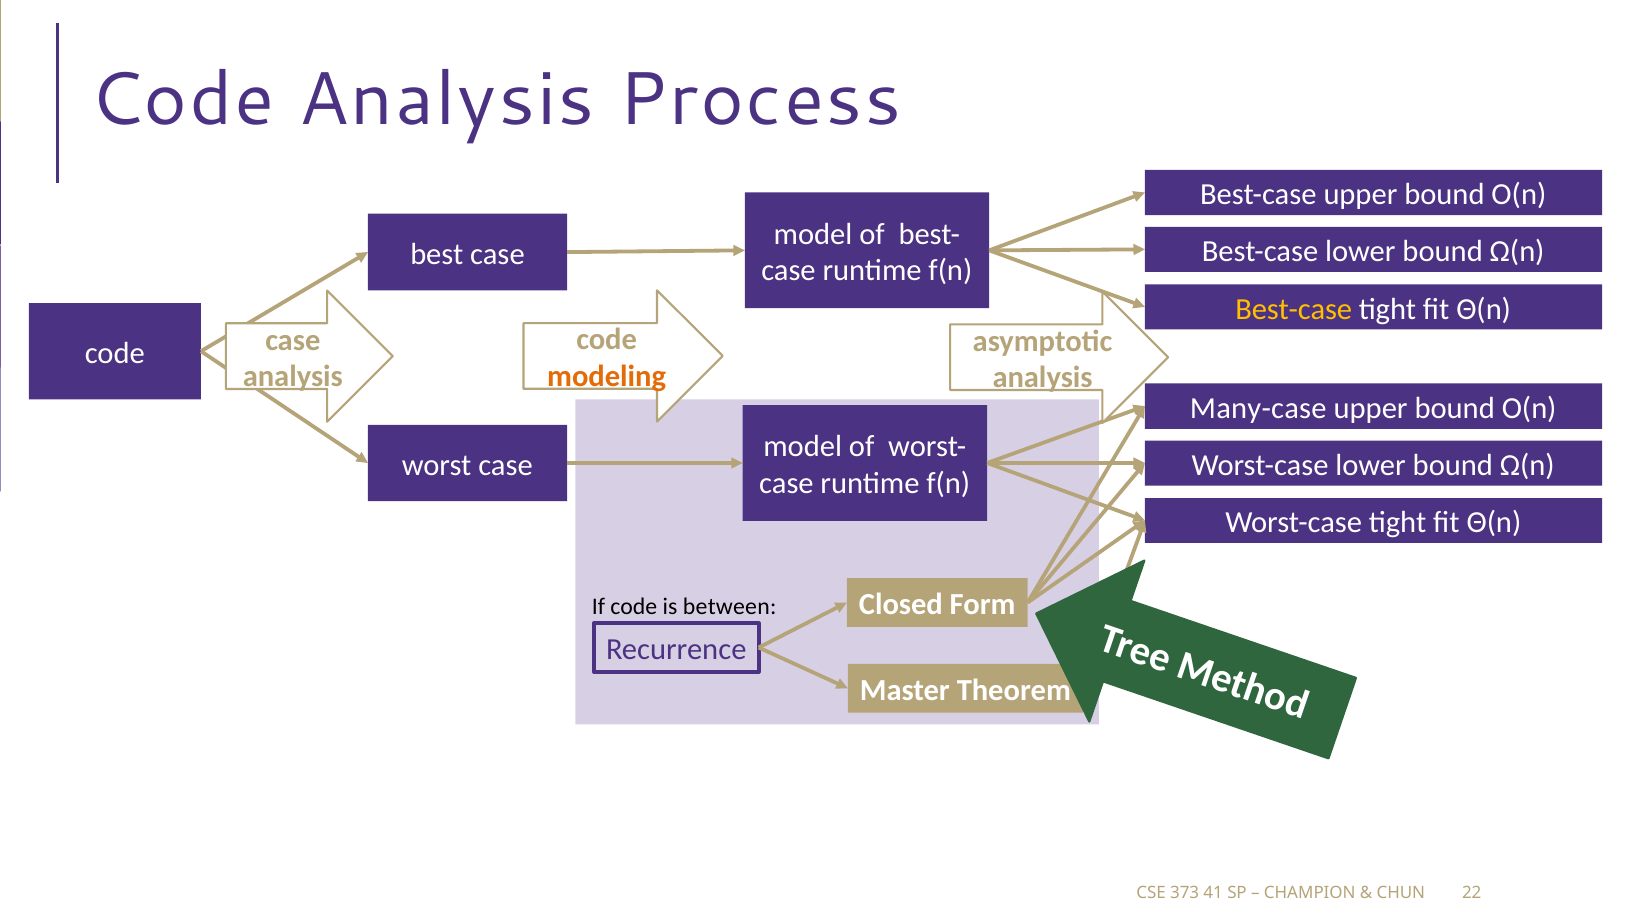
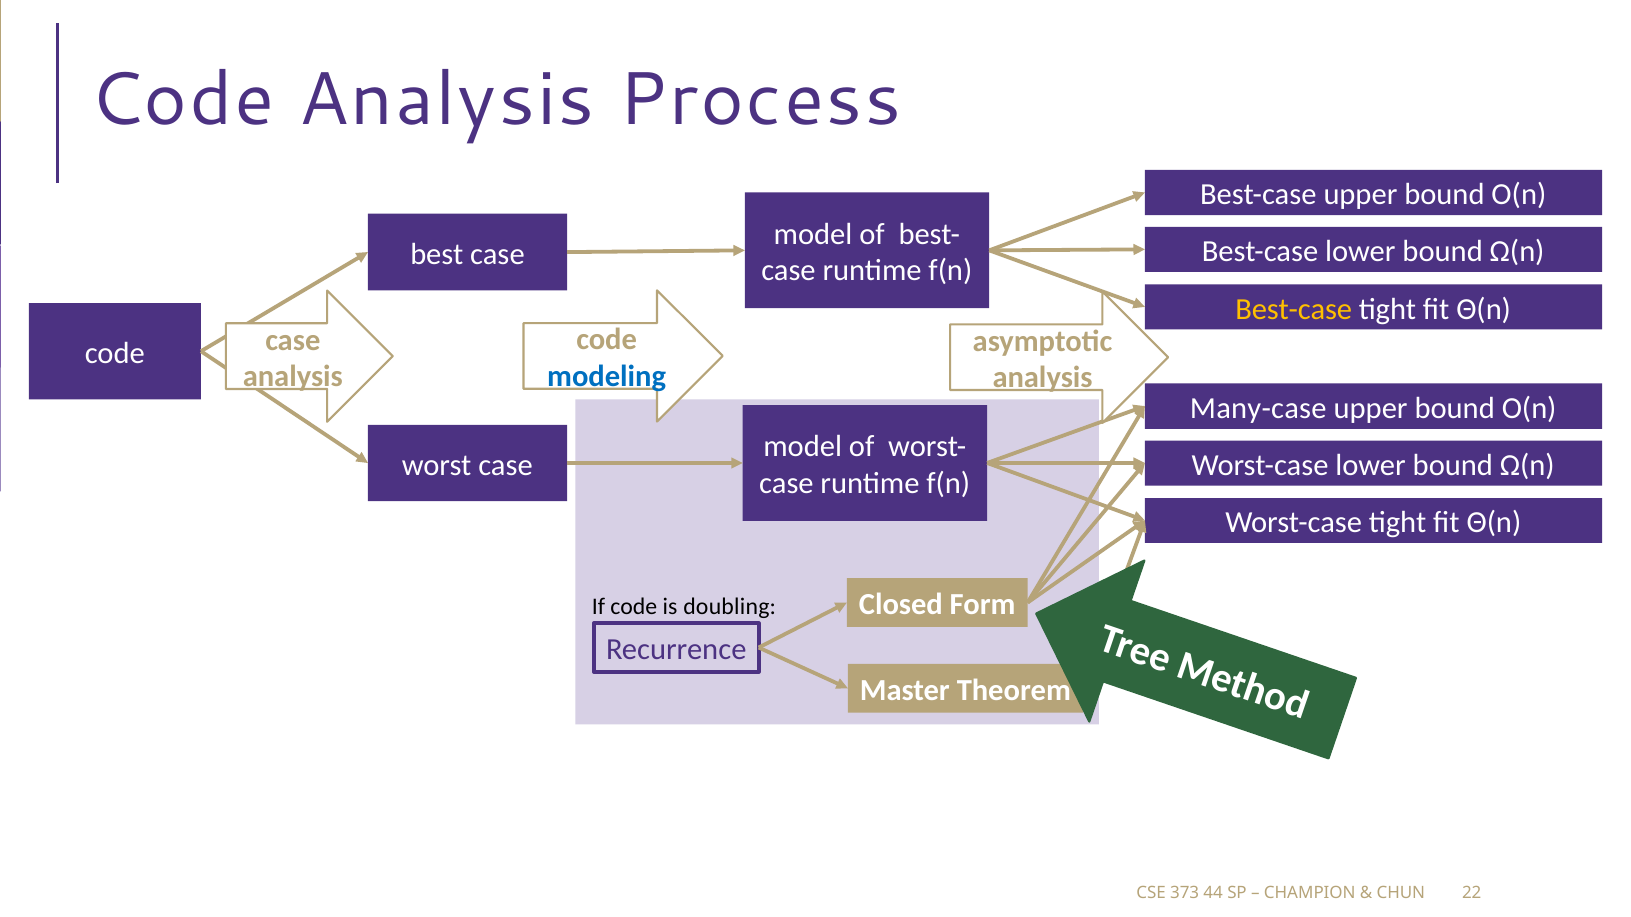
modeling colour: orange -> blue (607, 377)
between: between -> doubling (730, 607)
41: 41 -> 44 (1213, 894)
